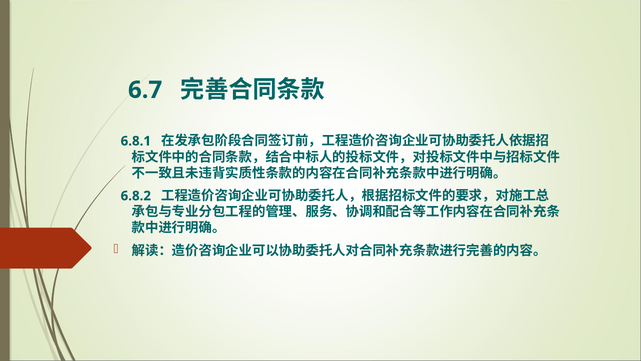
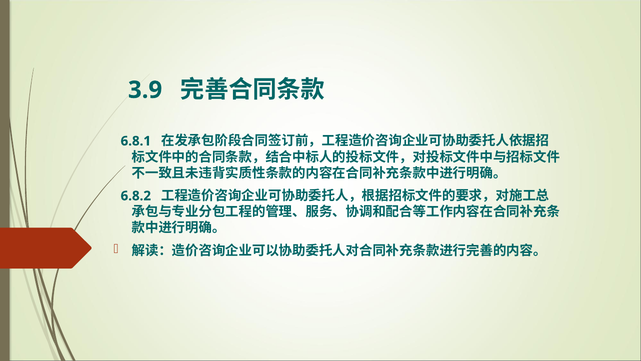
6.7: 6.7 -> 3.9 (145, 90)
